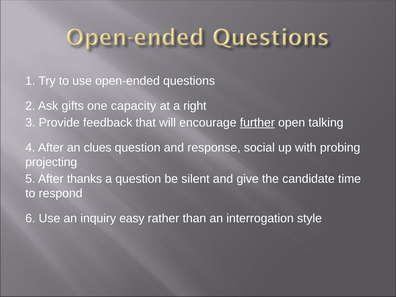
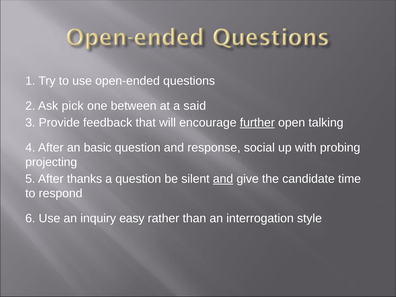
gifts: gifts -> pick (73, 106)
capacity: capacity -> between (134, 106)
right: right -> said (195, 106)
clues: clues -> basic (98, 148)
and underline: none -> present (223, 179)
